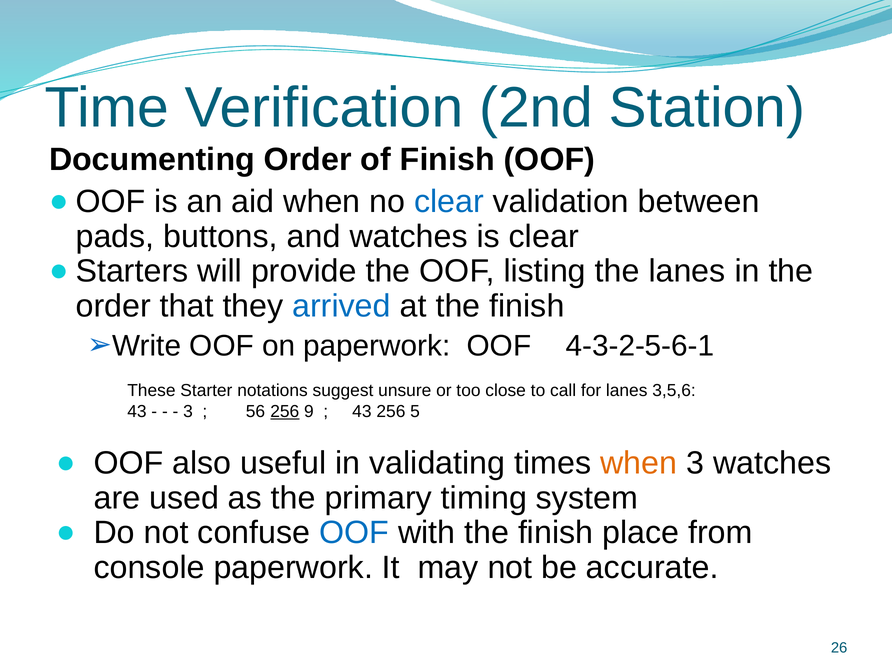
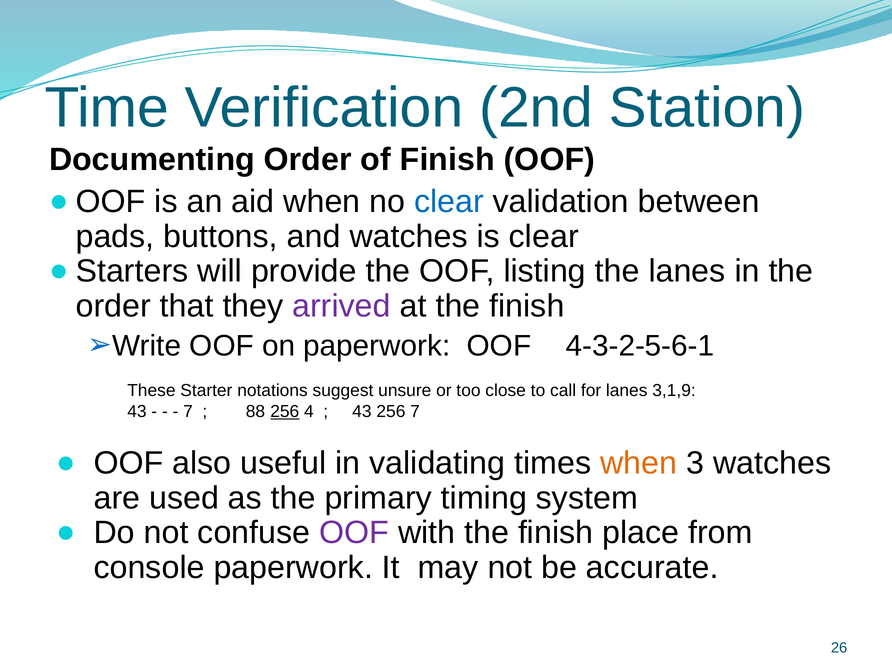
arrived colour: blue -> purple (342, 306)
3,5,6: 3,5,6 -> 3,1,9 (674, 391)
3: 3 -> 7 (188, 411)
56: 56 -> 88 (255, 411)
9: 9 -> 4 (309, 411)
256 5: 5 -> 7 (415, 411)
OOF colour: blue -> purple (354, 533)
